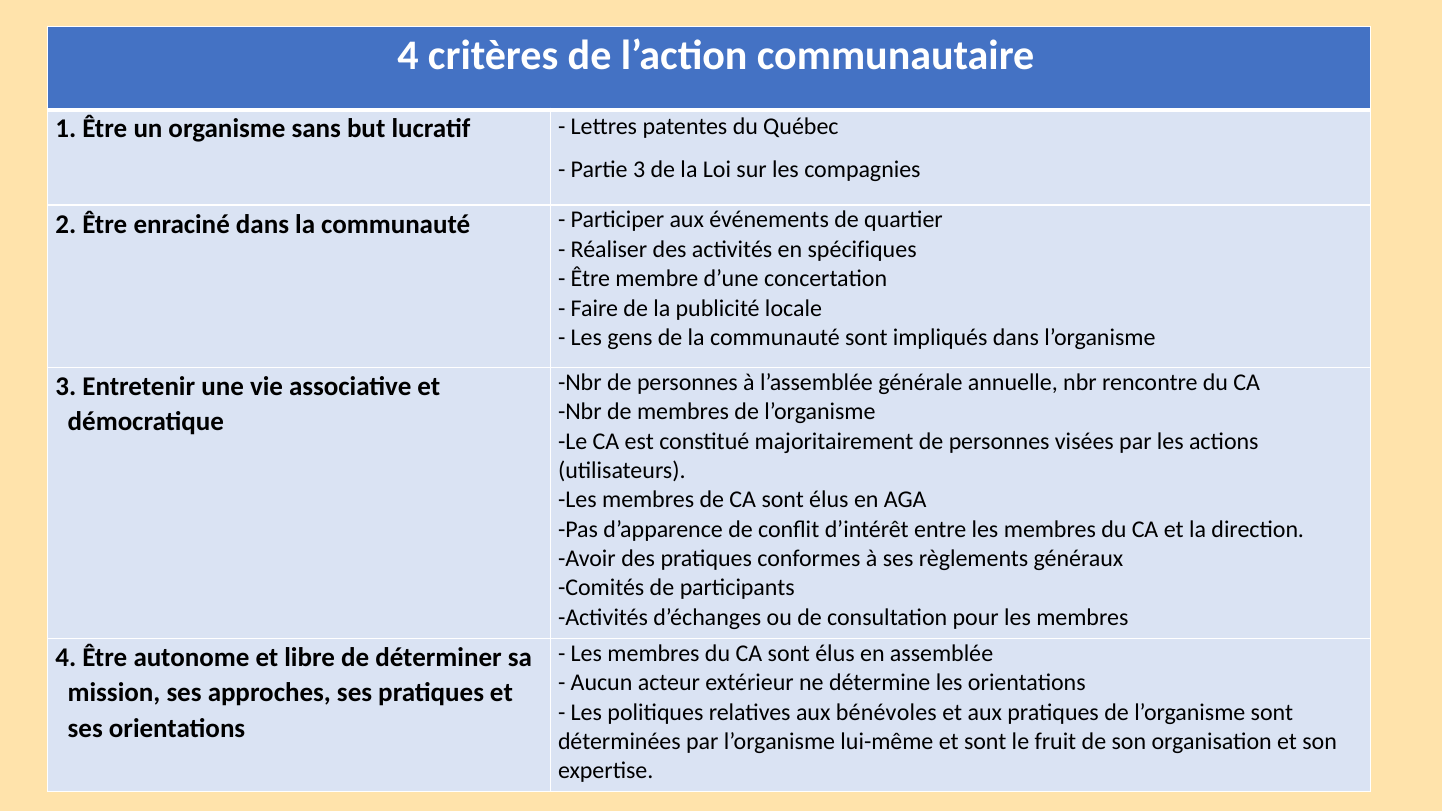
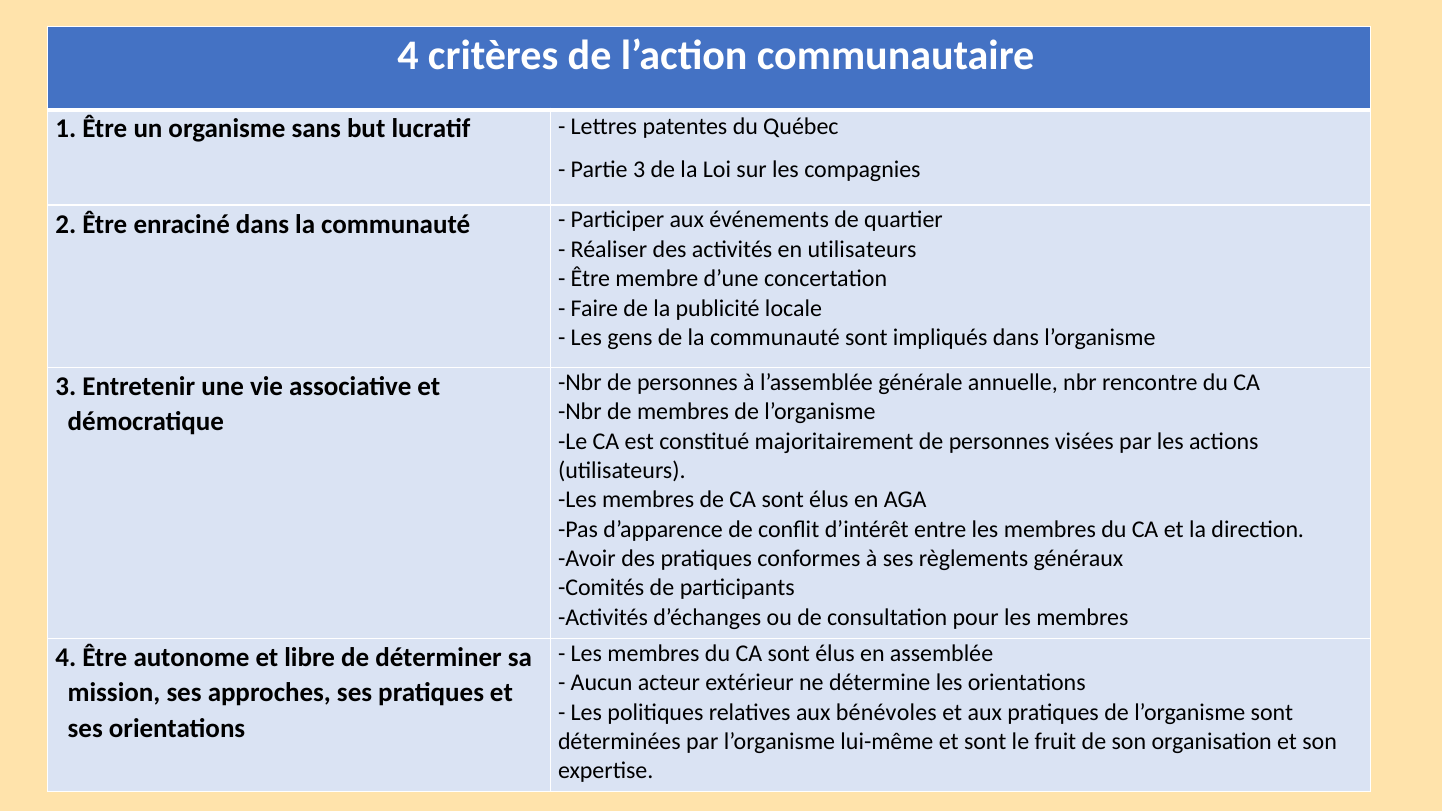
en spécifiques: spécifiques -> utilisateurs (862, 249)
